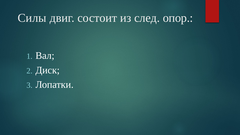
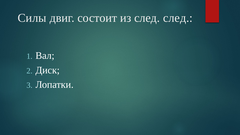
след опор: опор -> след (178, 18)
